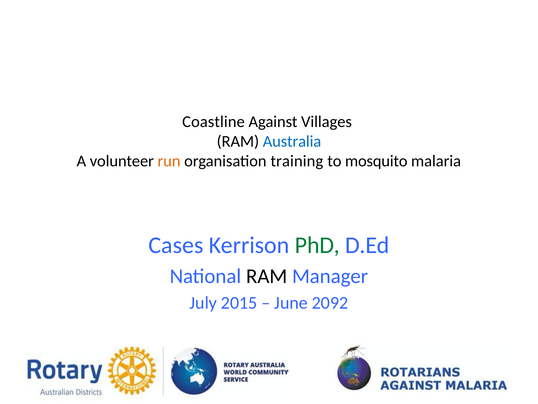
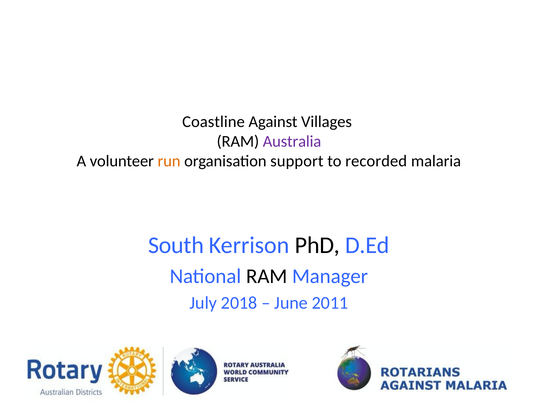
Australia colour: blue -> purple (292, 141)
training: training -> support (297, 161)
mosquito: mosquito -> recorded (376, 161)
Cases: Cases -> South (176, 245)
PhD colour: green -> black (317, 245)
2015: 2015 -> 2018 (239, 303)
2092: 2092 -> 2011 (330, 303)
